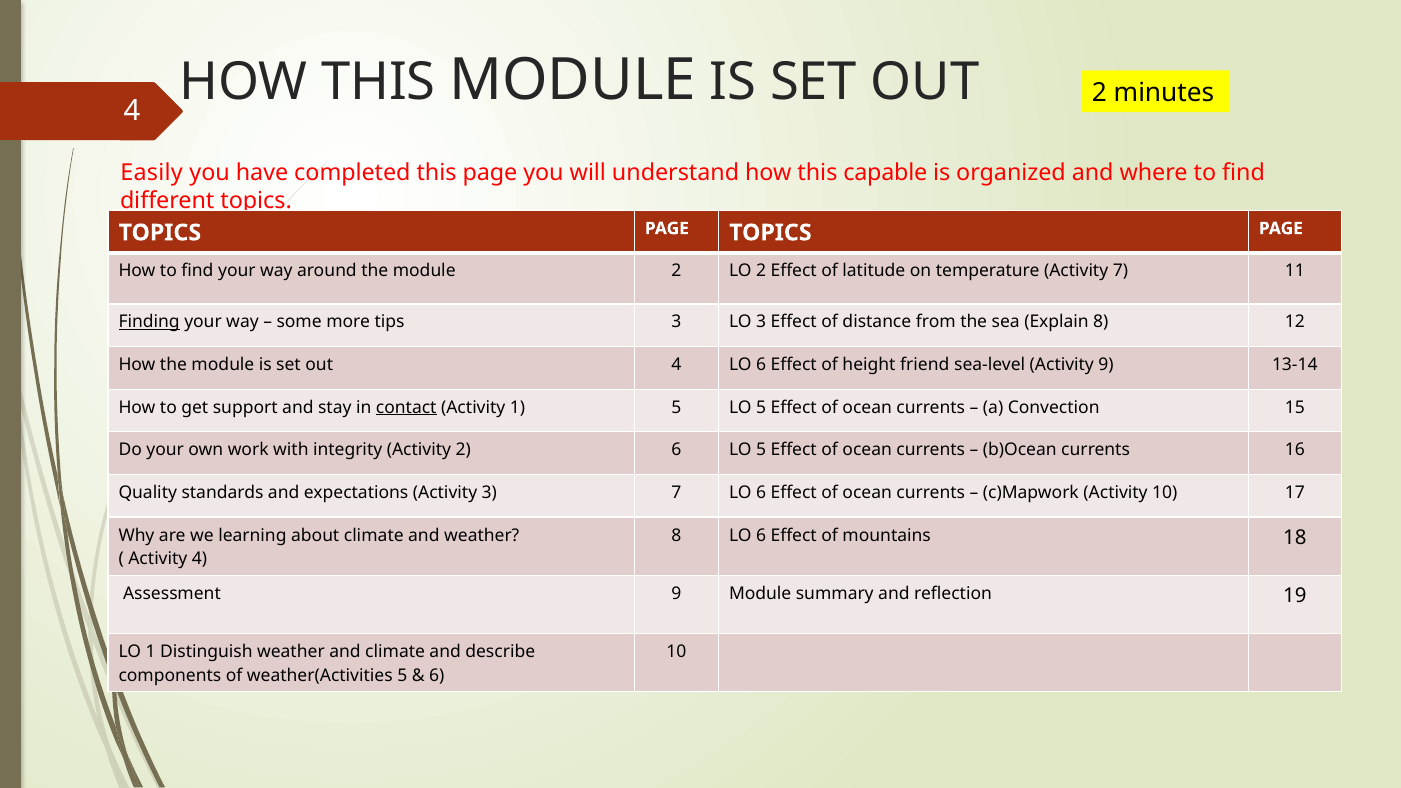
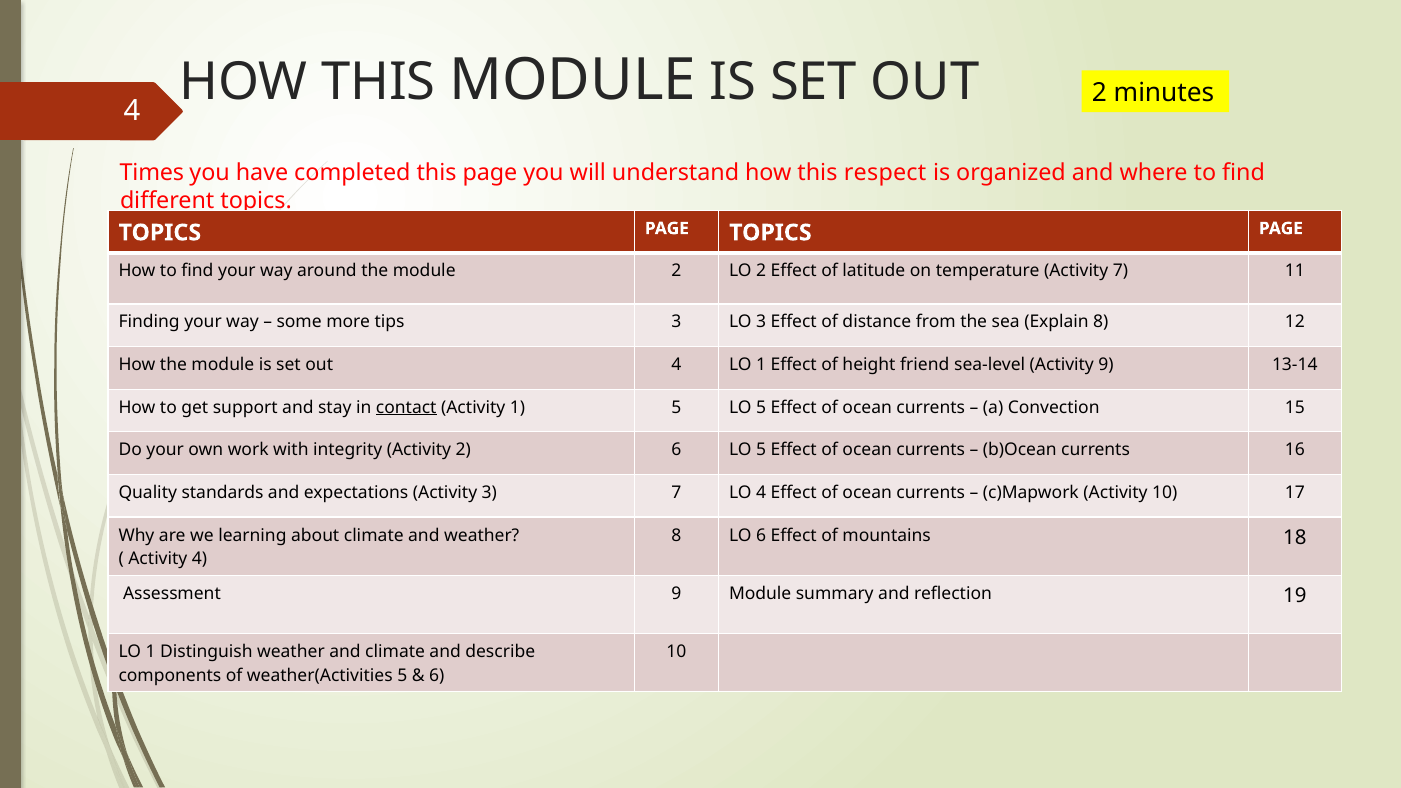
Easily: Easily -> Times (152, 173)
capable: capable -> respect (885, 173)
Finding underline: present -> none (149, 322)
4 LO 6: 6 -> 1 (761, 365)
7 LO 6: 6 -> 4 (761, 493)
